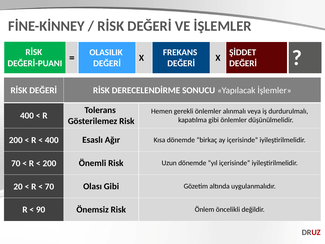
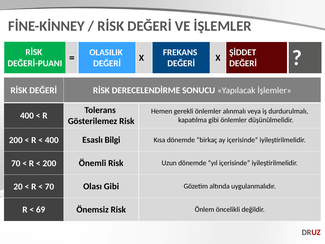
Ağır: Ağır -> Bilgi (112, 140)
90: 90 -> 69 (41, 210)
